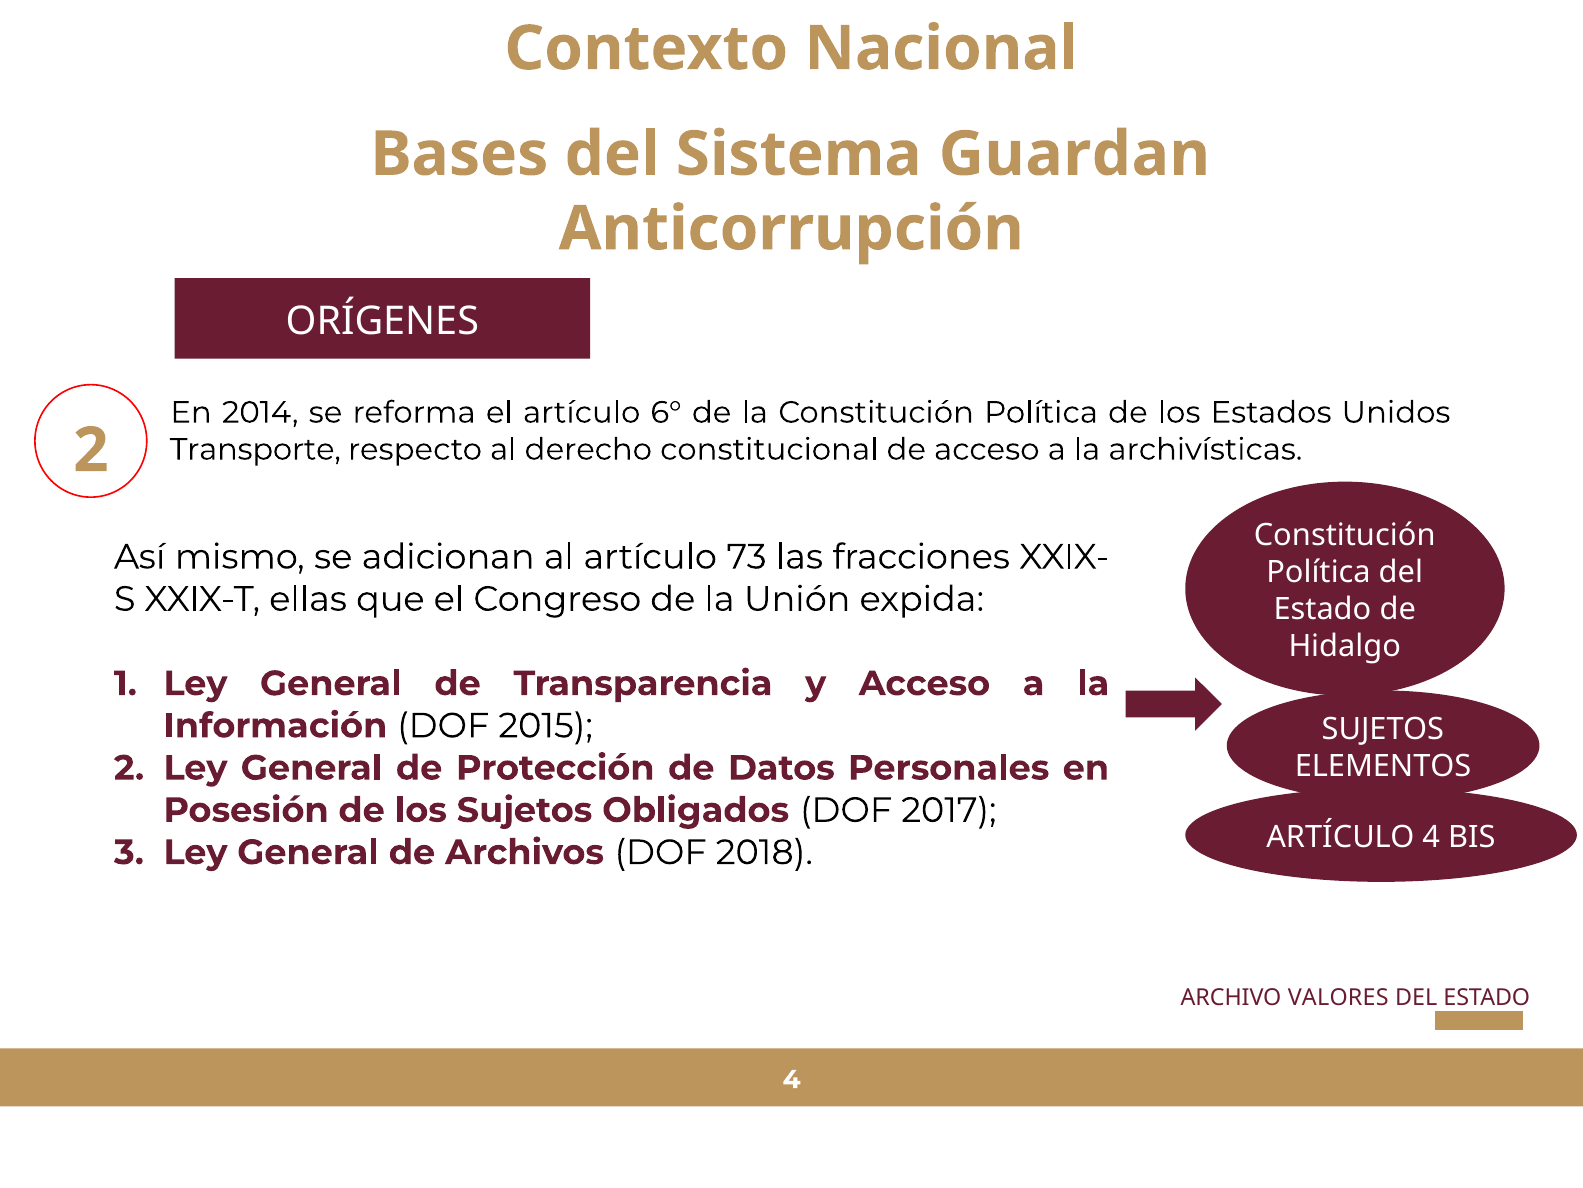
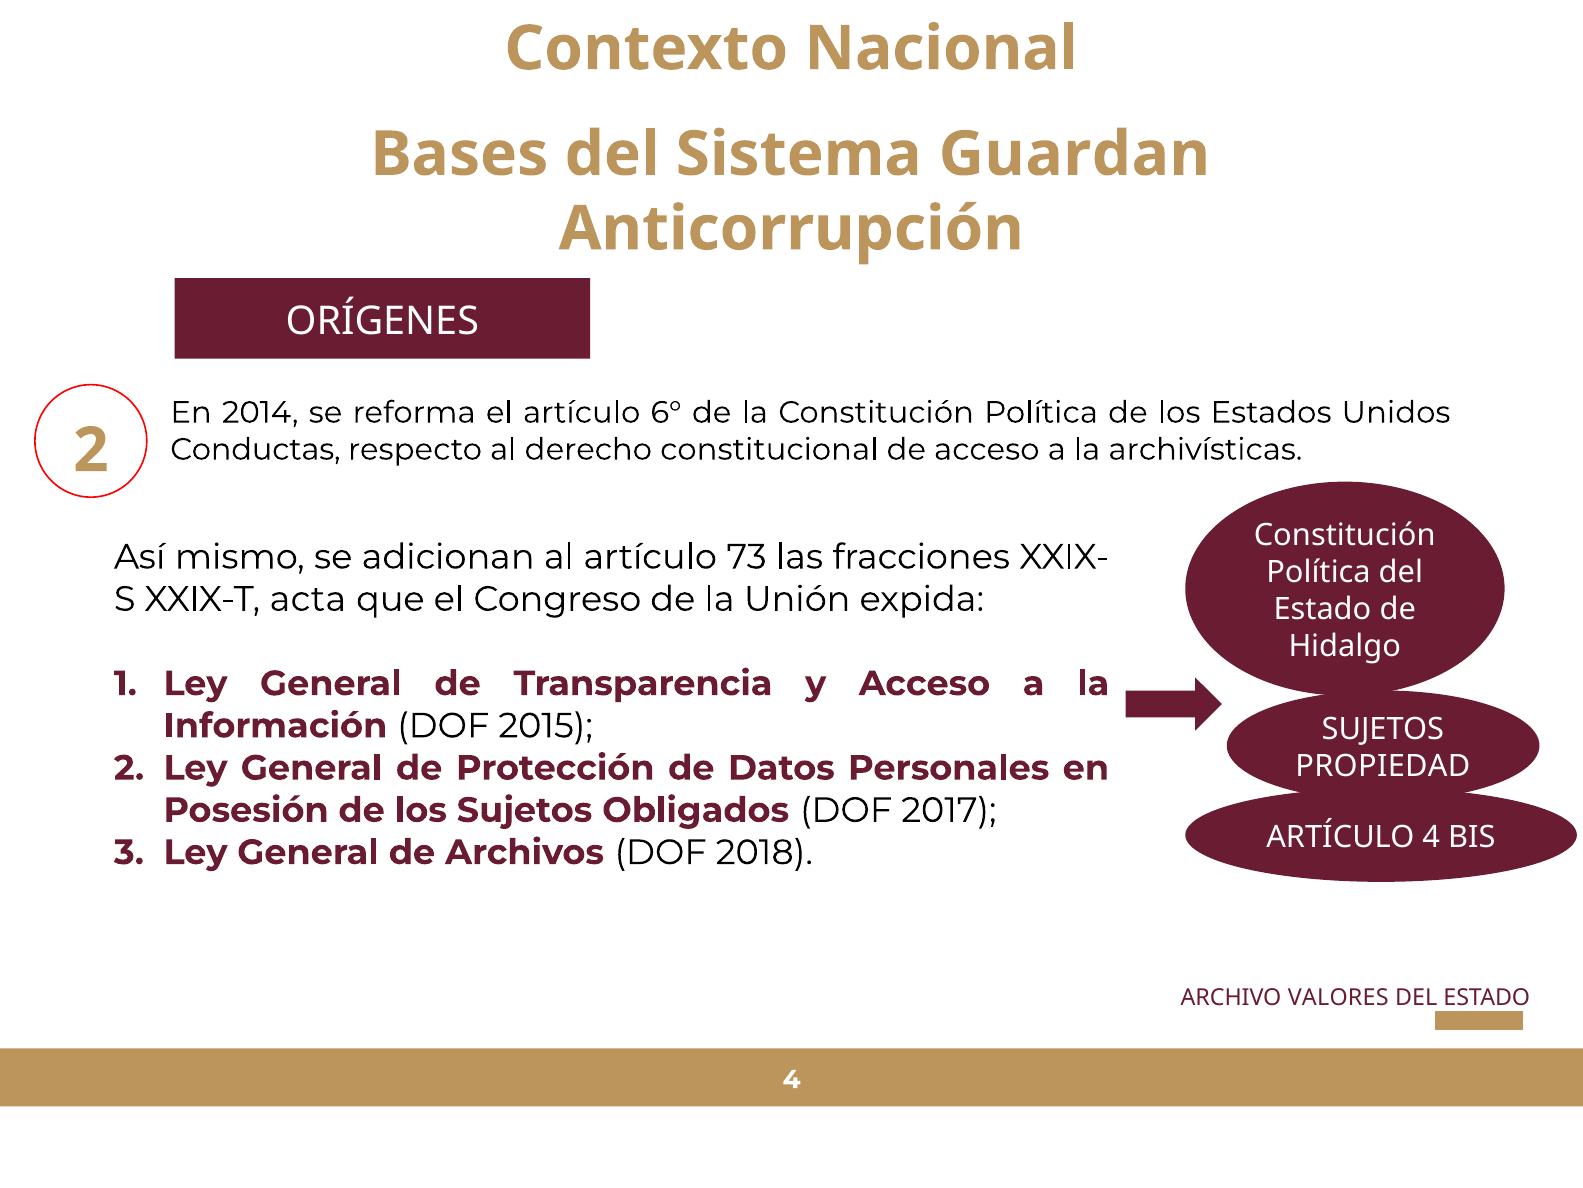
Transporte: Transporte -> Conductas (255, 449)
ellas: ellas -> acta (308, 599)
ELEMENTOS: ELEMENTOS -> PROPIEDAD (1383, 766)
